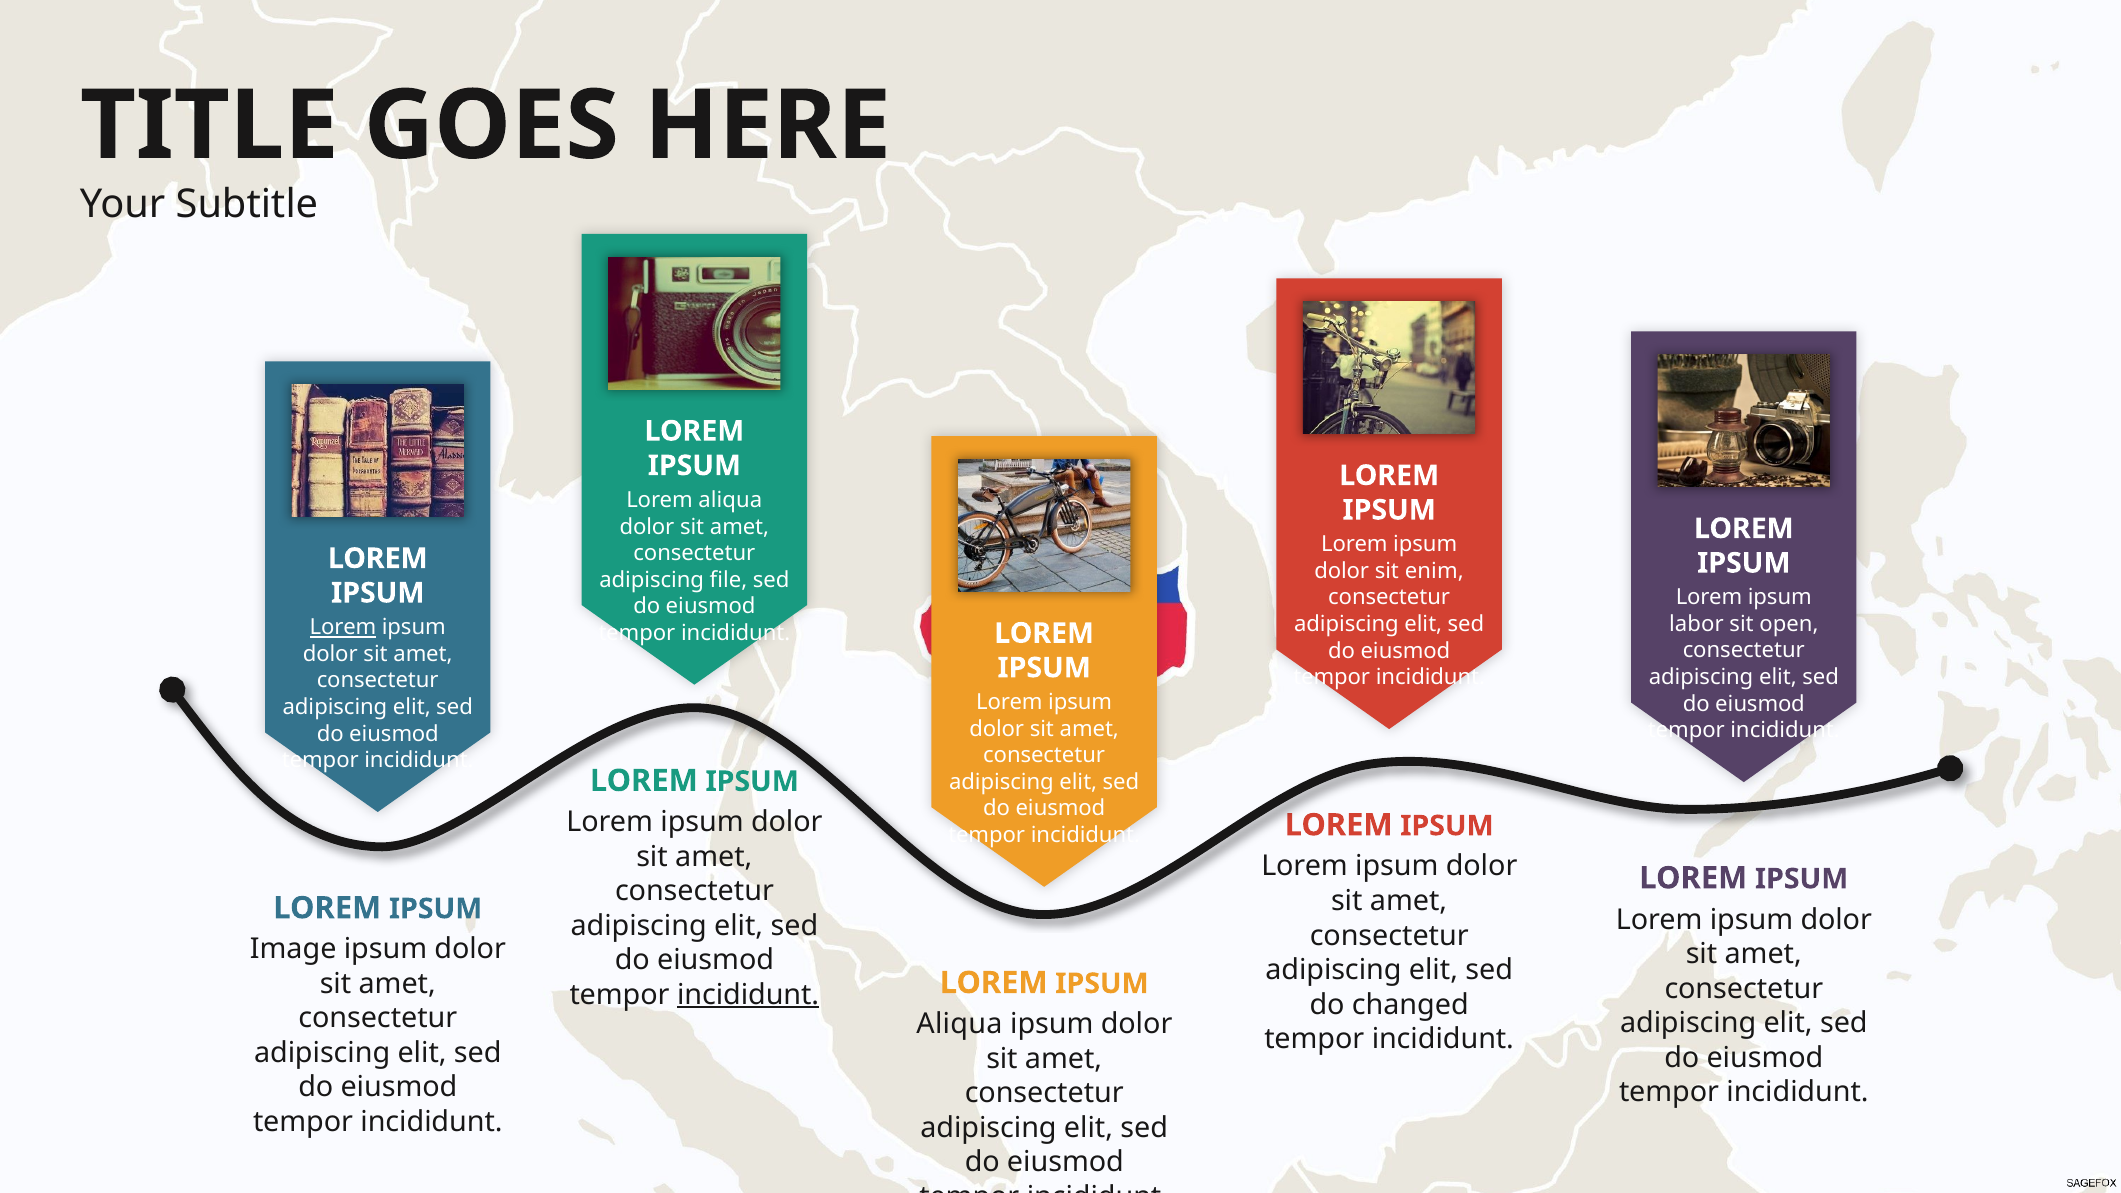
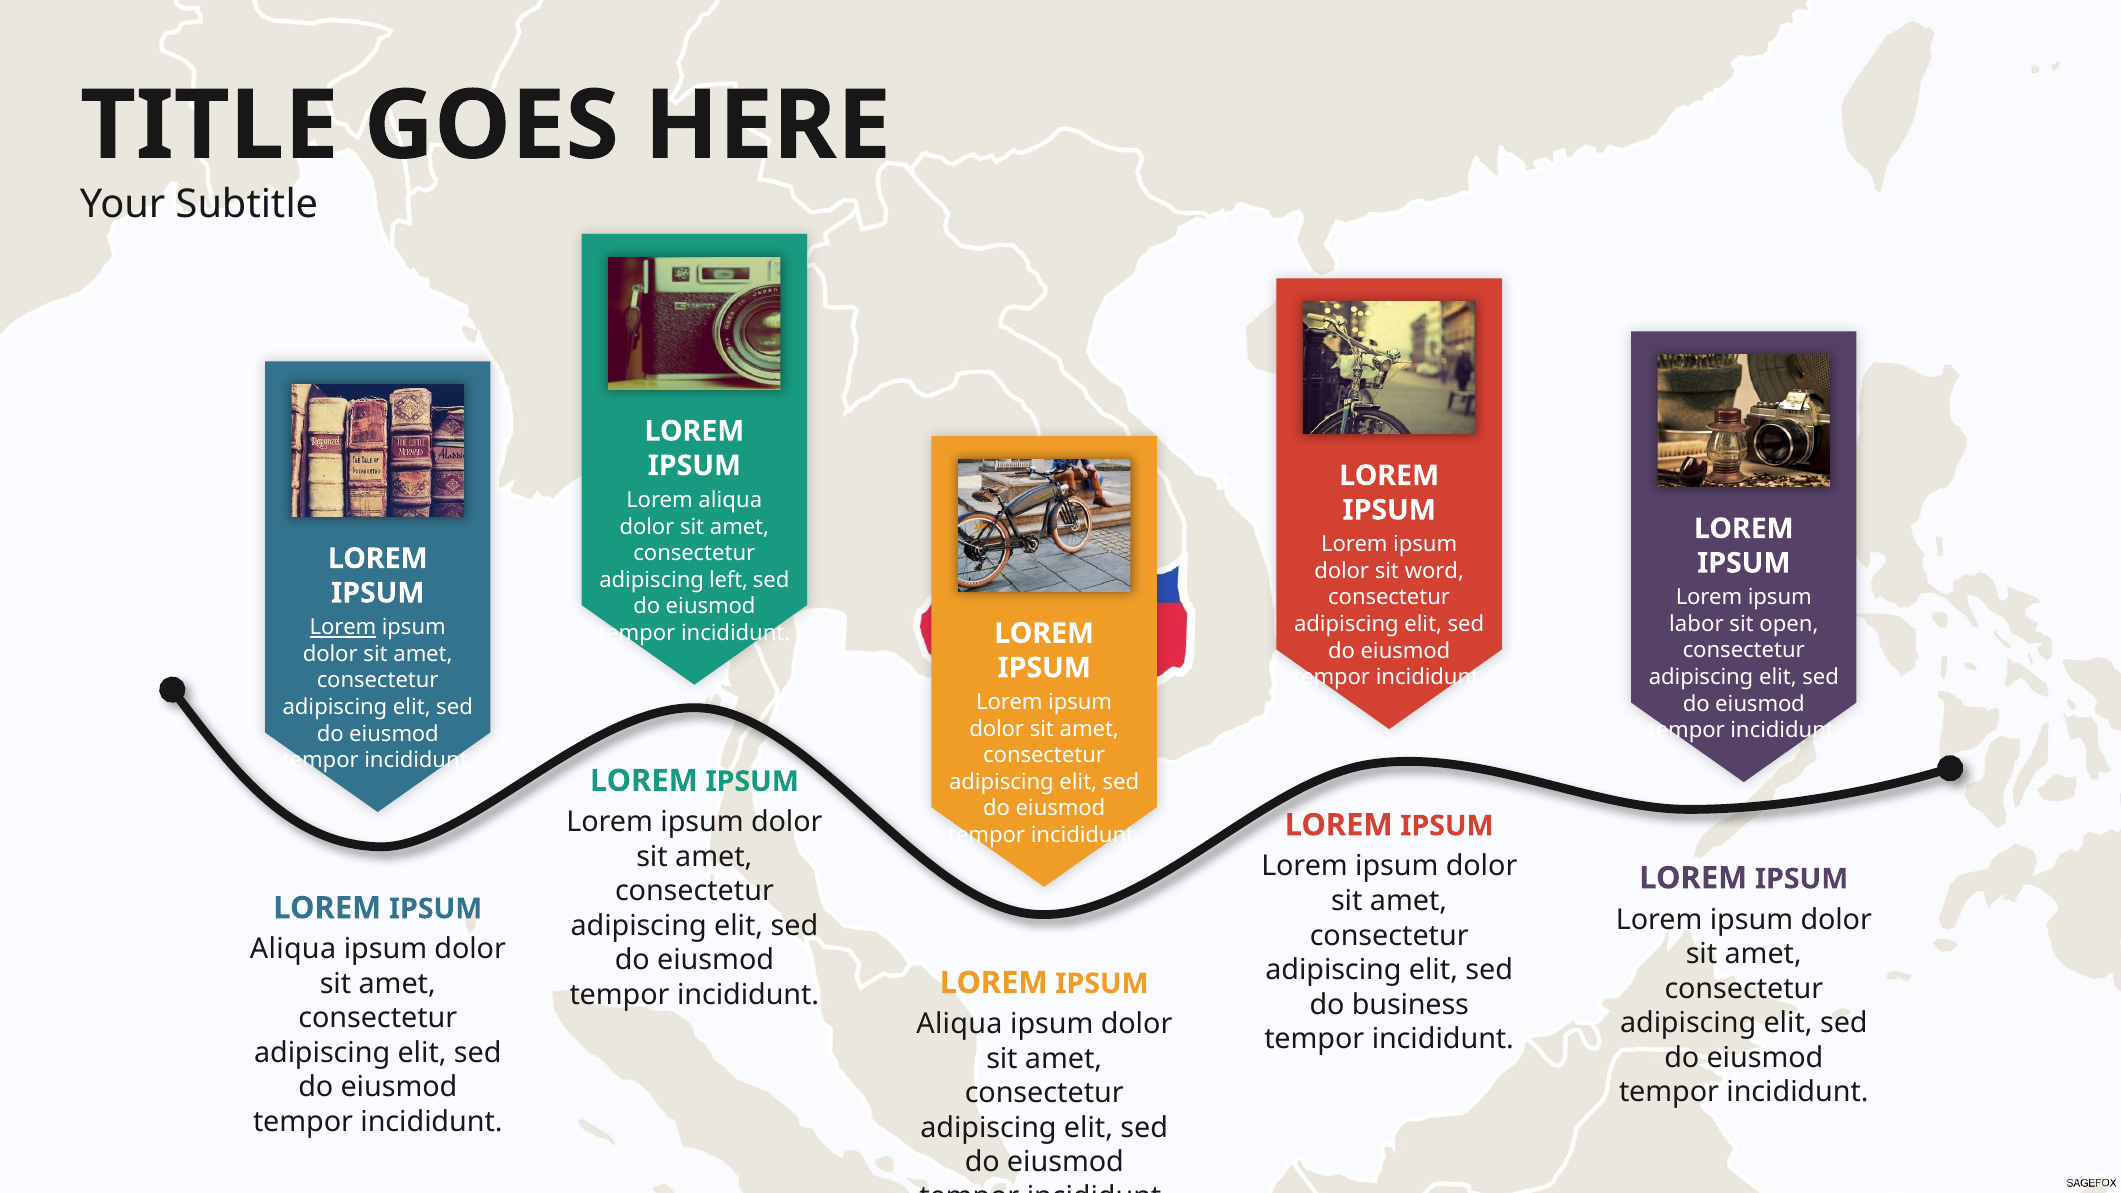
enim: enim -> word (1434, 571)
file: file -> left (729, 580)
Image: Image -> Aliqua (293, 950)
incididunt underline: present -> none (748, 995)
changed: changed -> business (1410, 1005)
